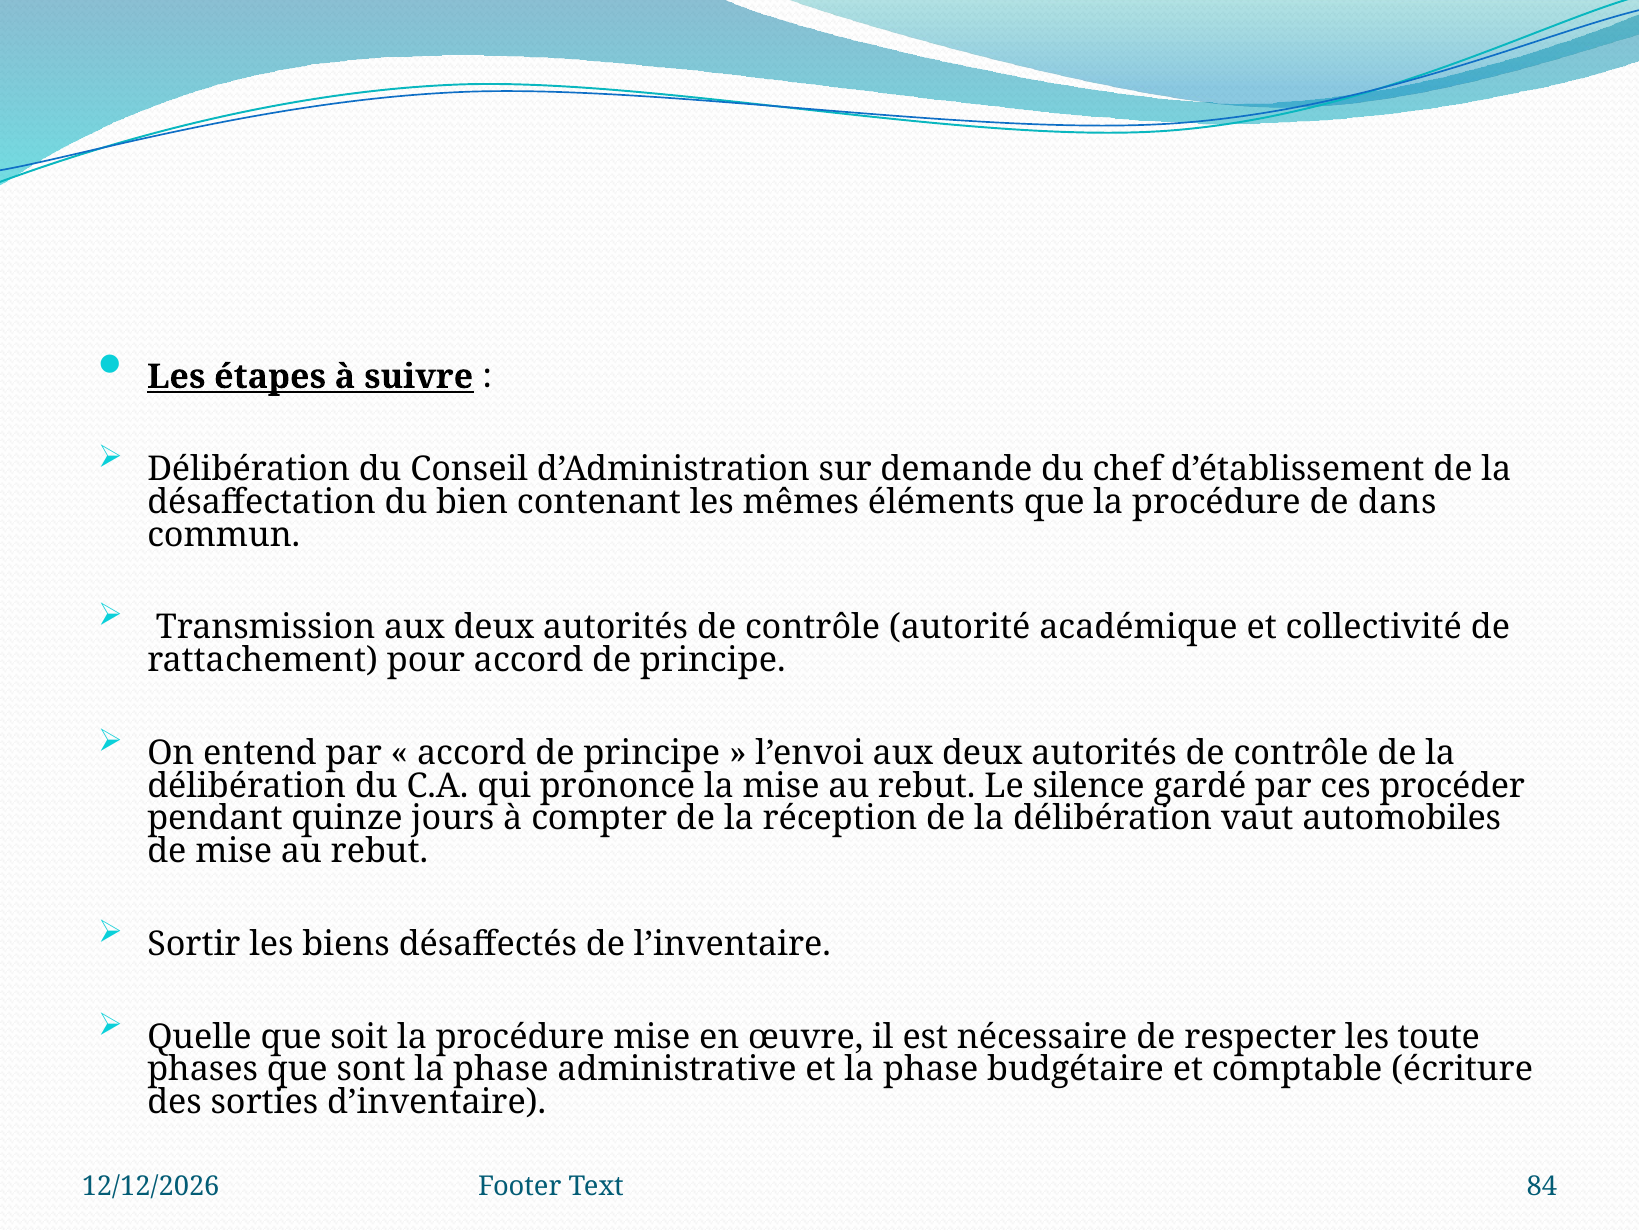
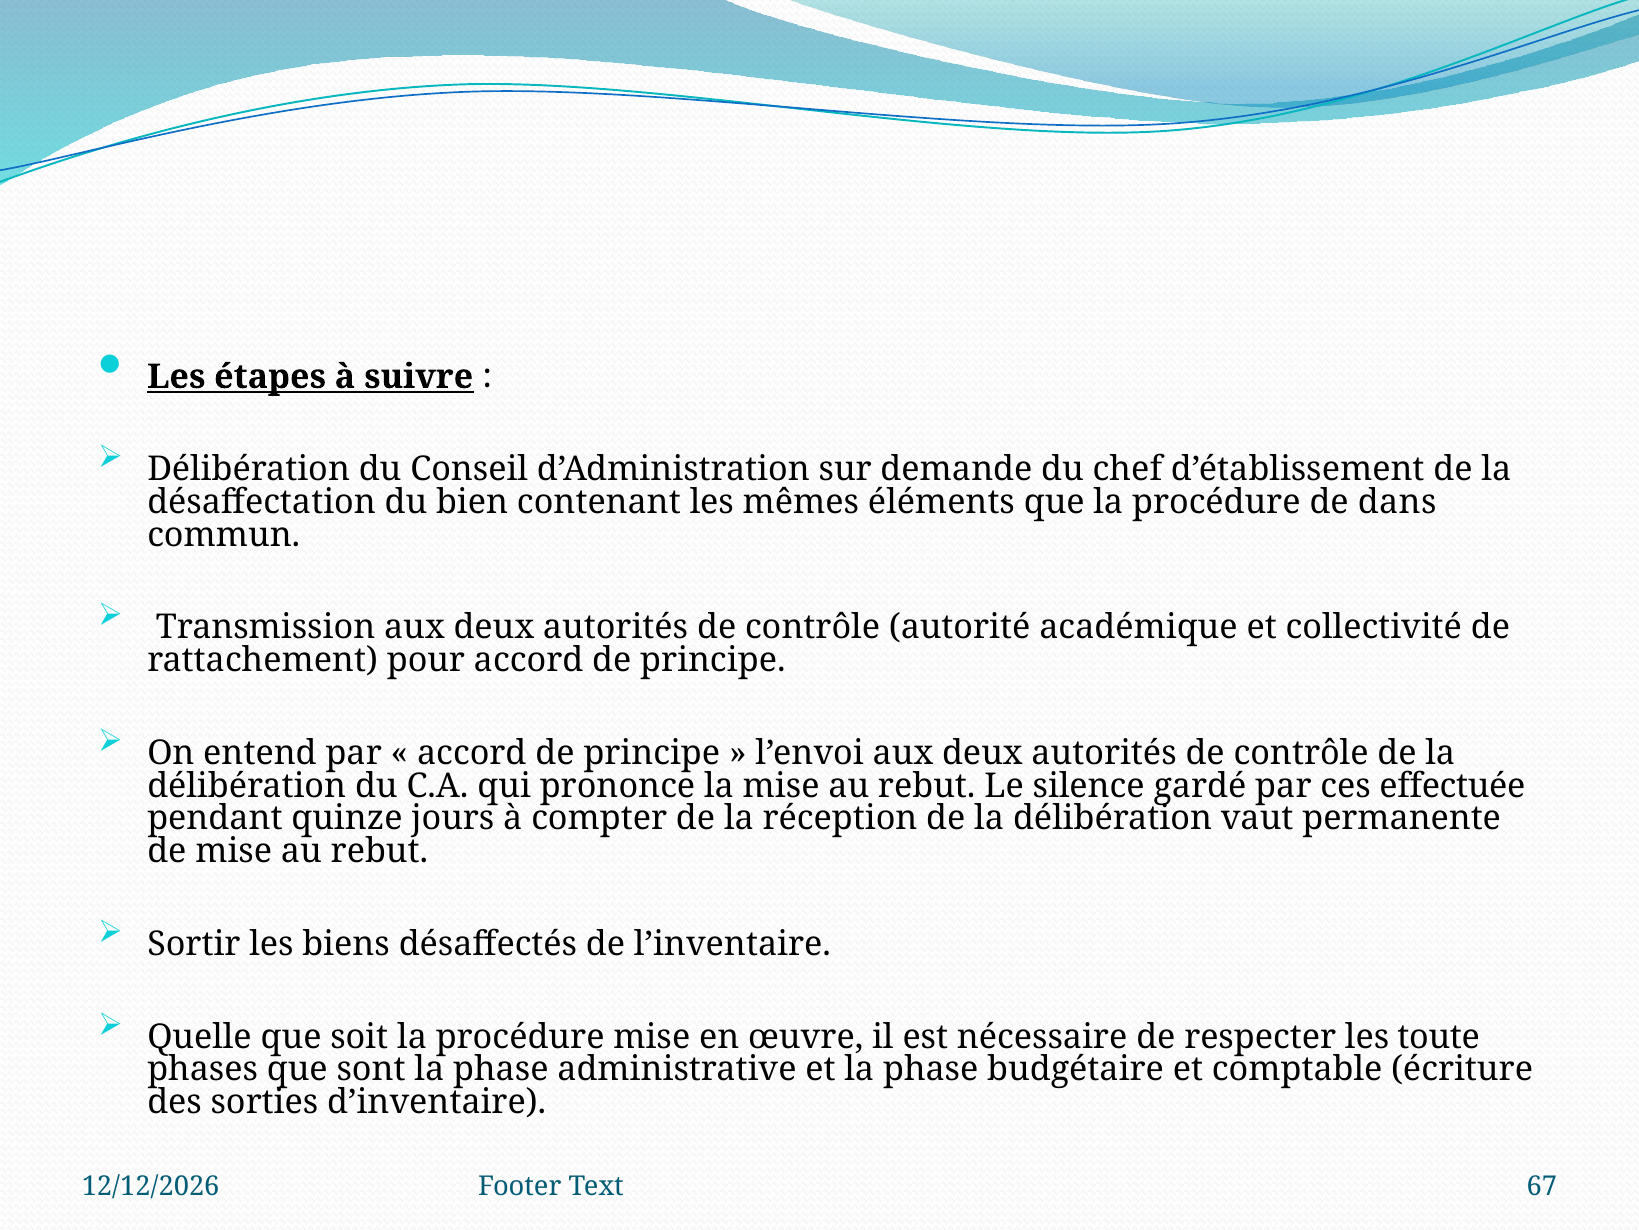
procéder: procéder -> effectuée (1452, 785)
automobiles: automobiles -> permanente (1402, 818)
84: 84 -> 67 (1542, 1186)
